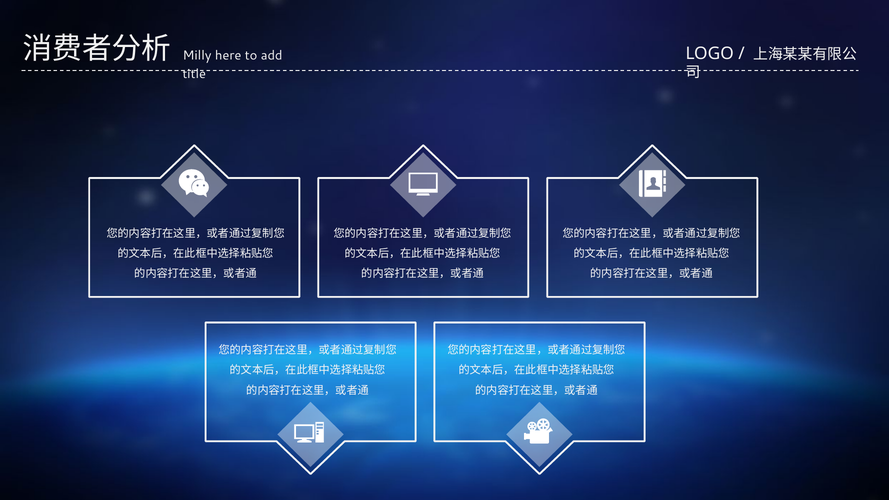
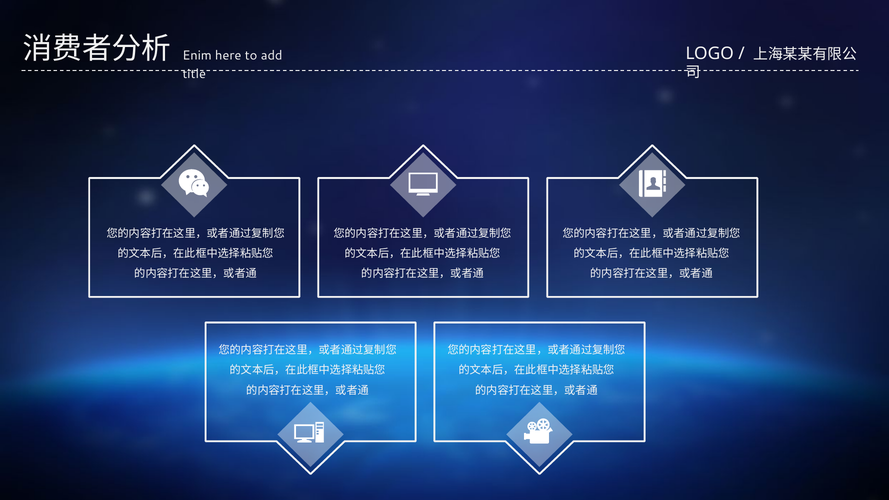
Milly: Milly -> Enim (197, 56)
